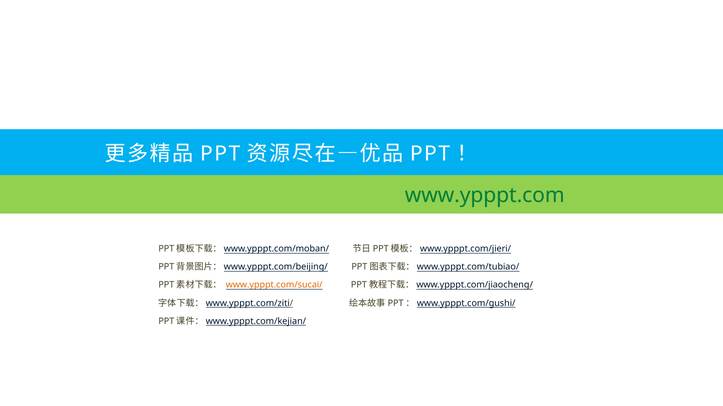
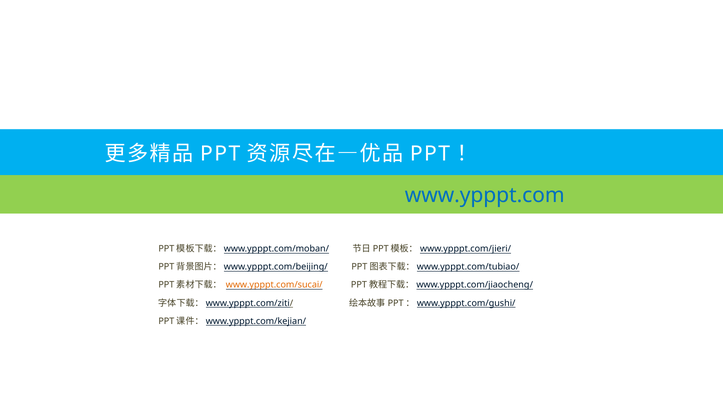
www.ypppt.com colour: green -> blue (485, 196)
